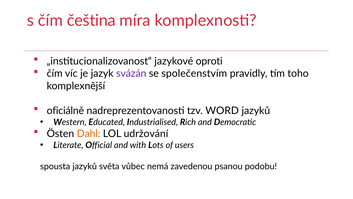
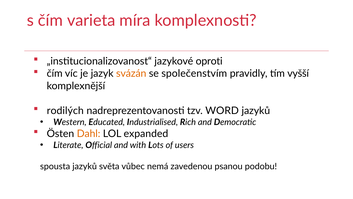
čeština: čeština -> varieta (91, 21)
svázán colour: purple -> orange (131, 73)
toho: toho -> vyšší (298, 73)
oficiálně: oficiálně -> rodilých (65, 111)
udržování: udržování -> expanded (146, 133)
